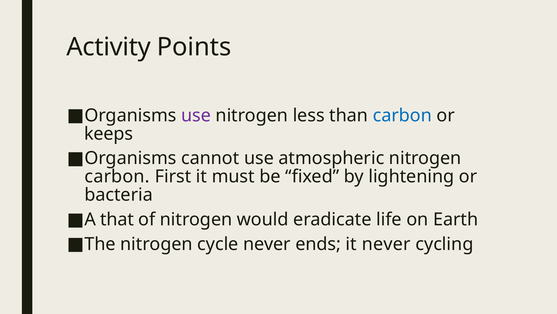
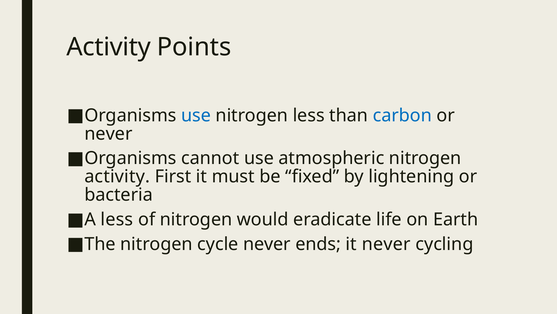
use colour: purple -> blue (196, 115)
keeps: keeps -> never (108, 133)
carbon: carbon -> activity (117, 176)
A that: that -> less (117, 219)
